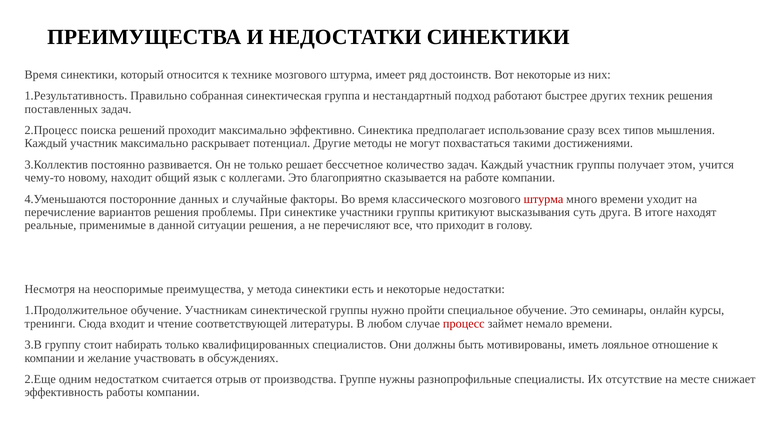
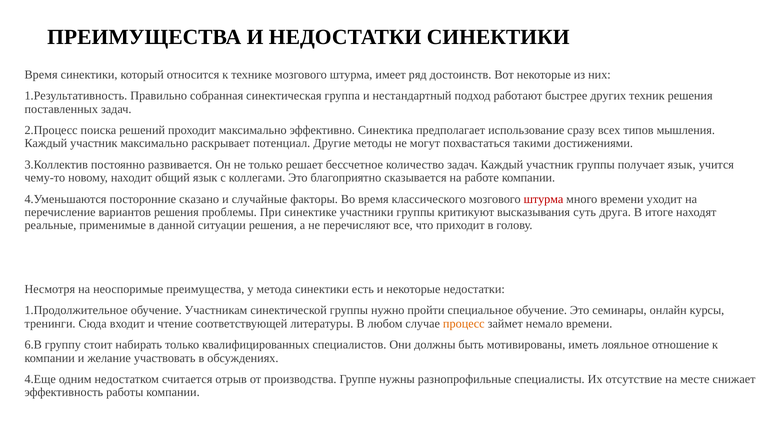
получает этом: этом -> язык (682, 165)
данных: данных -> сказано (199, 199)
процесс colour: red -> orange (464, 324)
3.В: 3.В -> 6.В (33, 345)
2.Еще: 2.Еще -> 4.Еще (40, 379)
